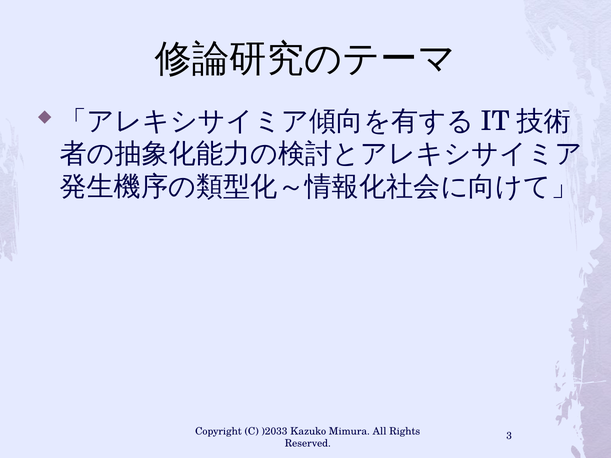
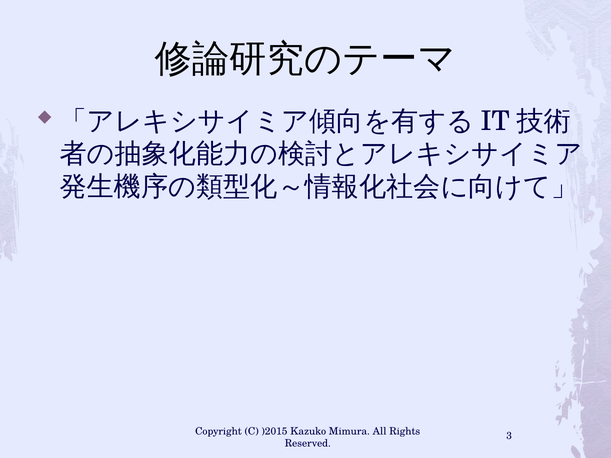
)2033: )2033 -> )2015 (274, 432)
